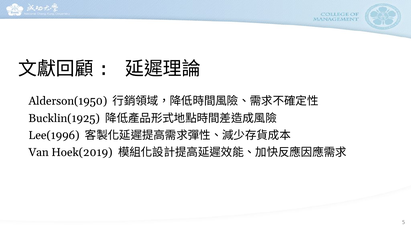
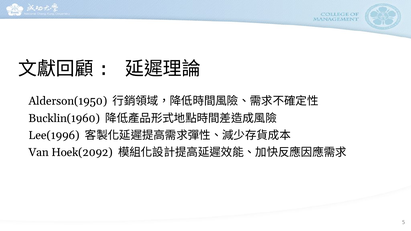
Bucklin(1925: Bucklin(1925 -> Bucklin(1960 (64, 118)
Hoek(2019: Hoek(2019 -> Hoek(2092 (82, 153)
